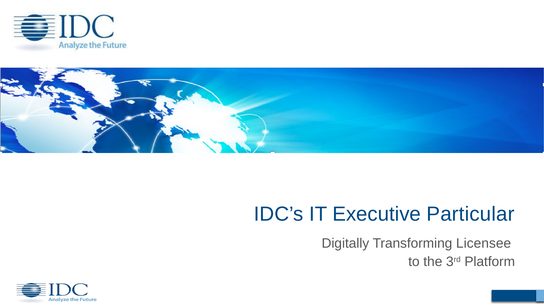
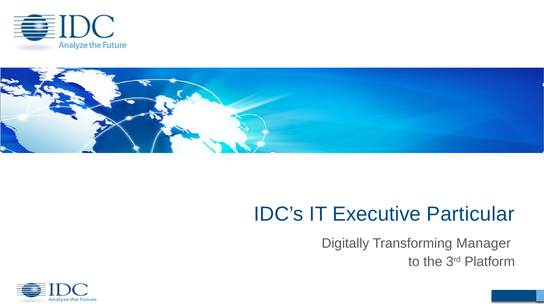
Licensee: Licensee -> Manager (484, 243)
